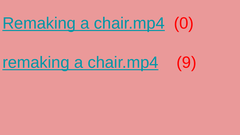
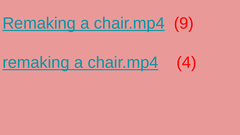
0: 0 -> 9 (184, 23)
9: 9 -> 4 (186, 63)
